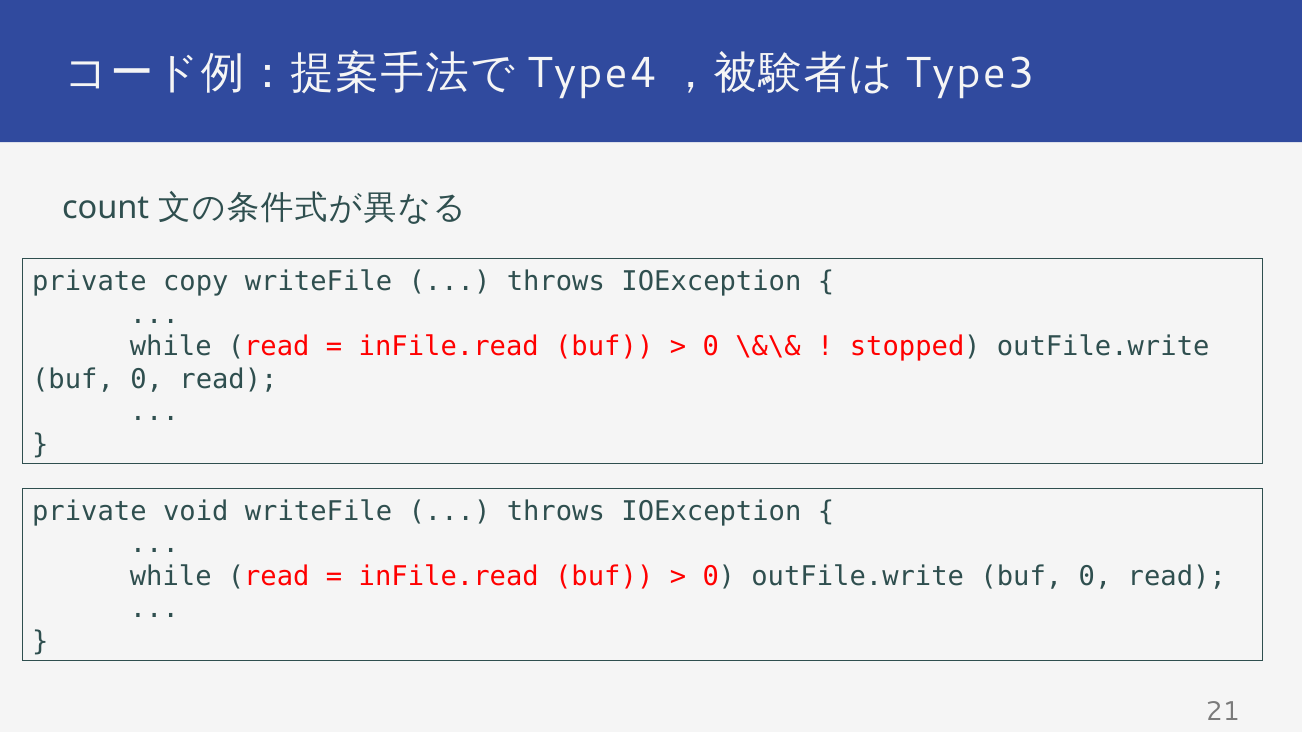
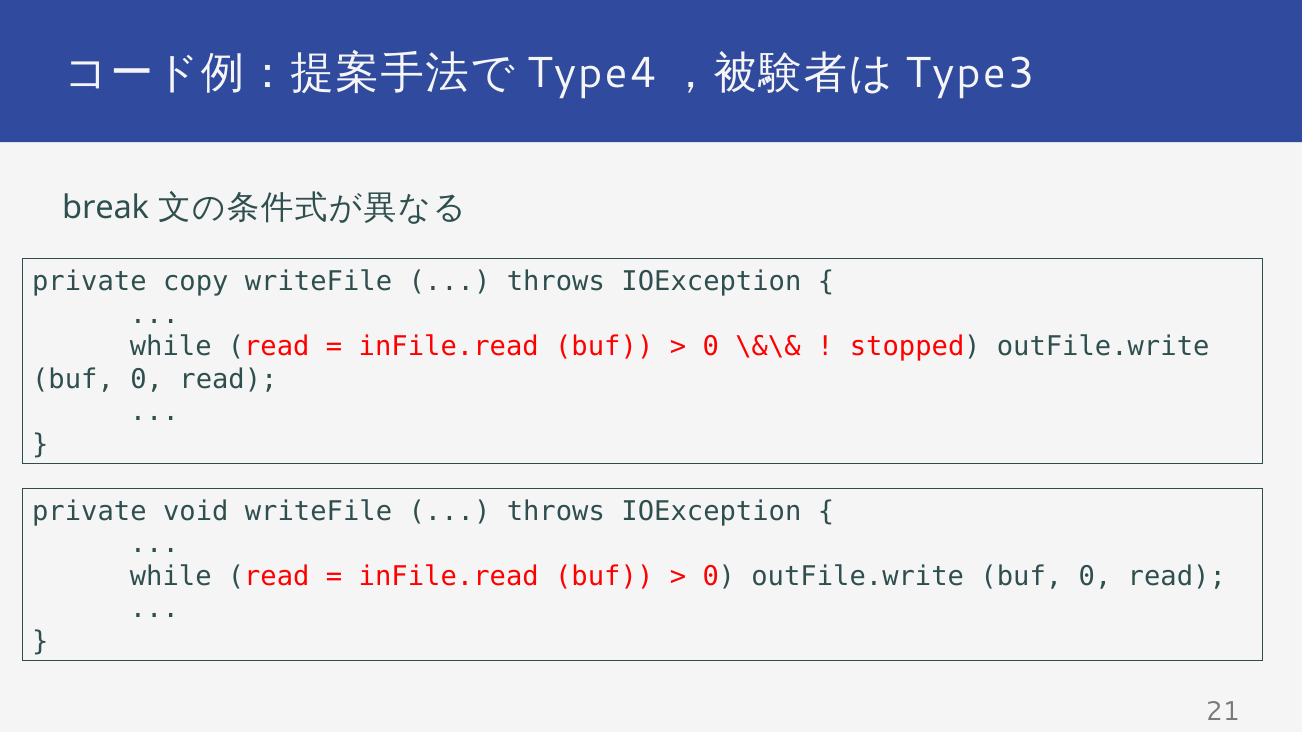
count: count -> break (106, 208)
